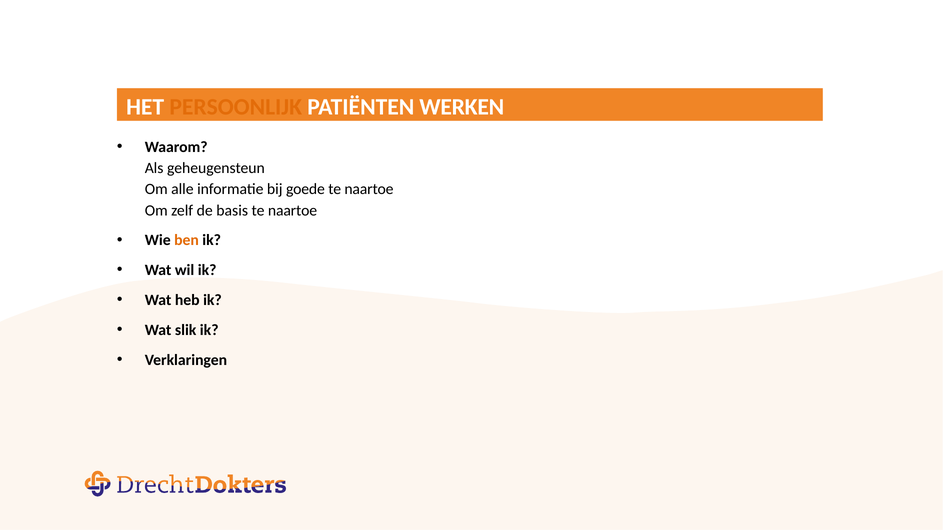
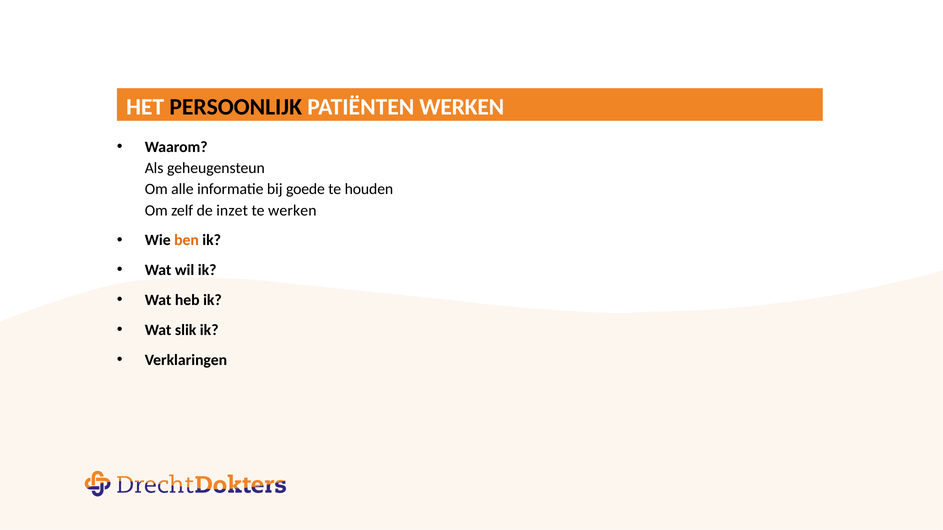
PERSOONLIJK colour: orange -> black (236, 107)
naartoe: naartoe -> houden (369, 189)
basis: basis -> inzet (232, 210)
naartoe: naartoe -> werken (292, 210)
